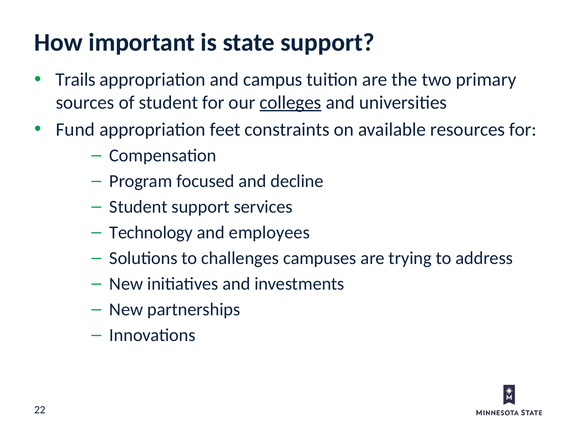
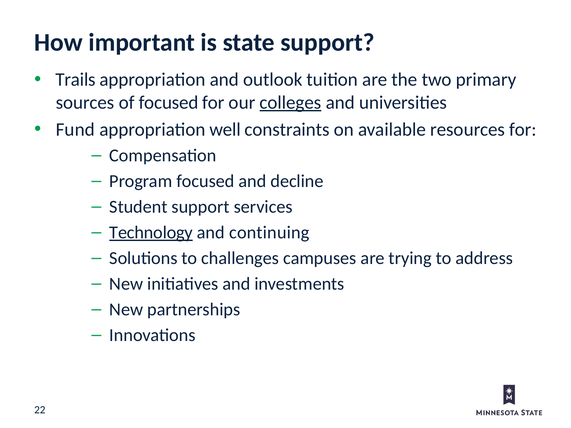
campus: campus -> outlook (273, 80)
of student: student -> focused (169, 103)
feet: feet -> well (225, 130)
Technology underline: none -> present (151, 233)
employees: employees -> continuing (269, 233)
